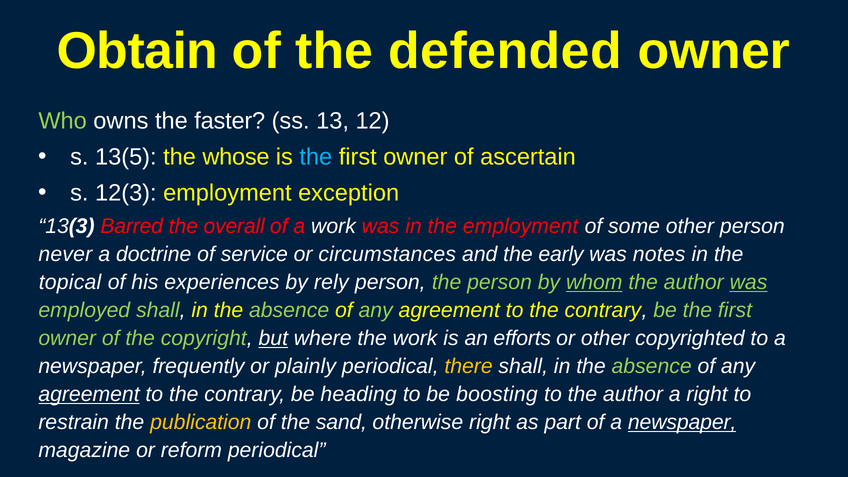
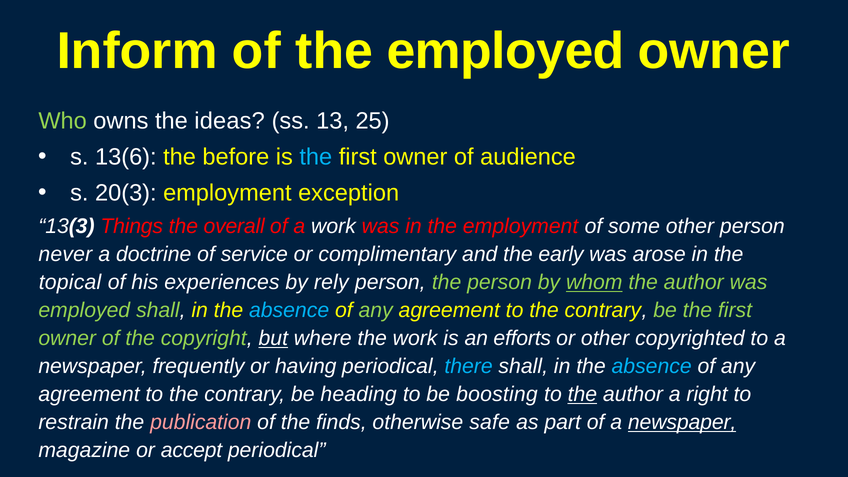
Obtain: Obtain -> Inform (137, 51)
the defended: defended -> employed (506, 51)
faster: faster -> ideas (230, 121)
12: 12 -> 25 (373, 121)
13(5: 13(5 -> 13(6 (126, 157)
whose: whose -> before (236, 157)
ascertain: ascertain -> audience (528, 157)
12(3: 12(3 -> 20(3 (126, 193)
Barred: Barred -> Things (132, 226)
circumstances: circumstances -> complimentary (387, 254)
notes: notes -> arose (659, 254)
was underline: present -> none (748, 282)
absence colour: light green -> light blue (289, 310)
plainly: plainly -> having (306, 366)
there colour: yellow -> light blue (469, 366)
absence colour: light green -> light blue (652, 366)
agreement underline: present -> none (89, 394)
the underline: none -> present (582, 394)
publication colour: yellow -> pink (201, 422)
sand: sand -> finds (341, 422)
otherwise right: right -> safe (490, 422)
reform: reform -> accept (192, 450)
